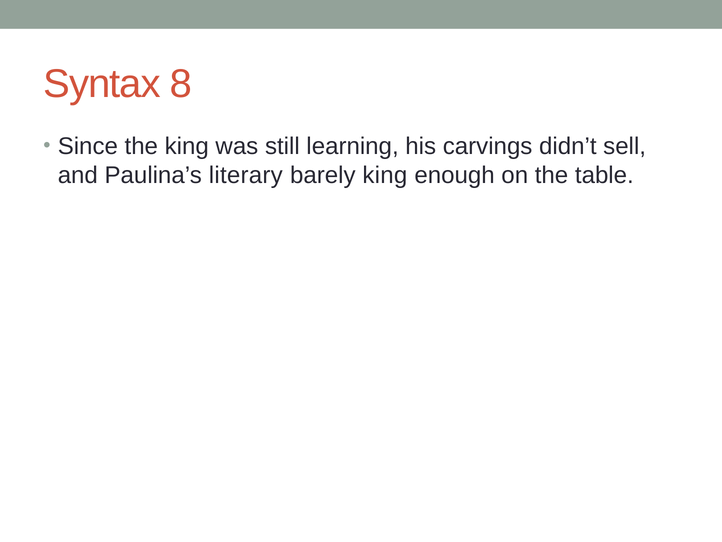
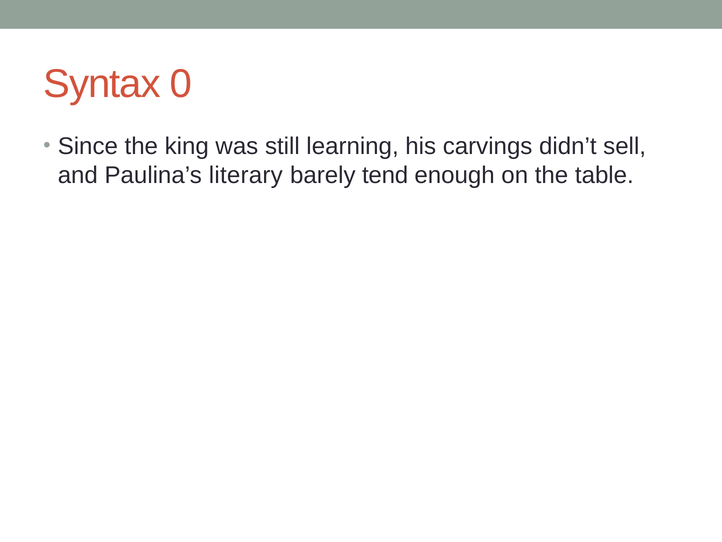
8: 8 -> 0 (181, 84)
barely king: king -> tend (385, 175)
